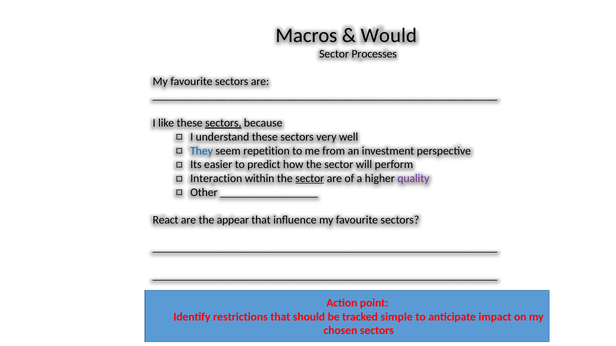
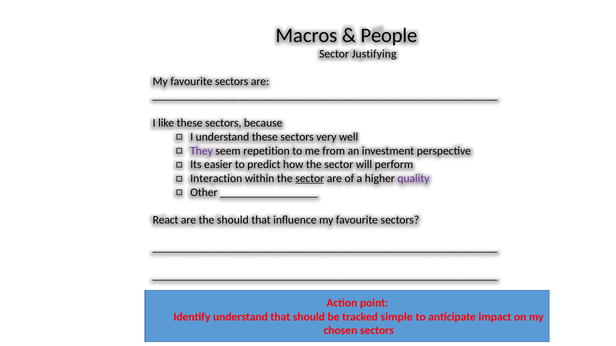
Would: Would -> People (389, 35)
Processes: Processes -> Justifying (374, 54)
sectors underline: present -> none (223, 123)
They colour: blue -> purple (202, 151)
the appear: appear -> should (233, 220)
Identify restrictions: restrictions -> understand (240, 317)
